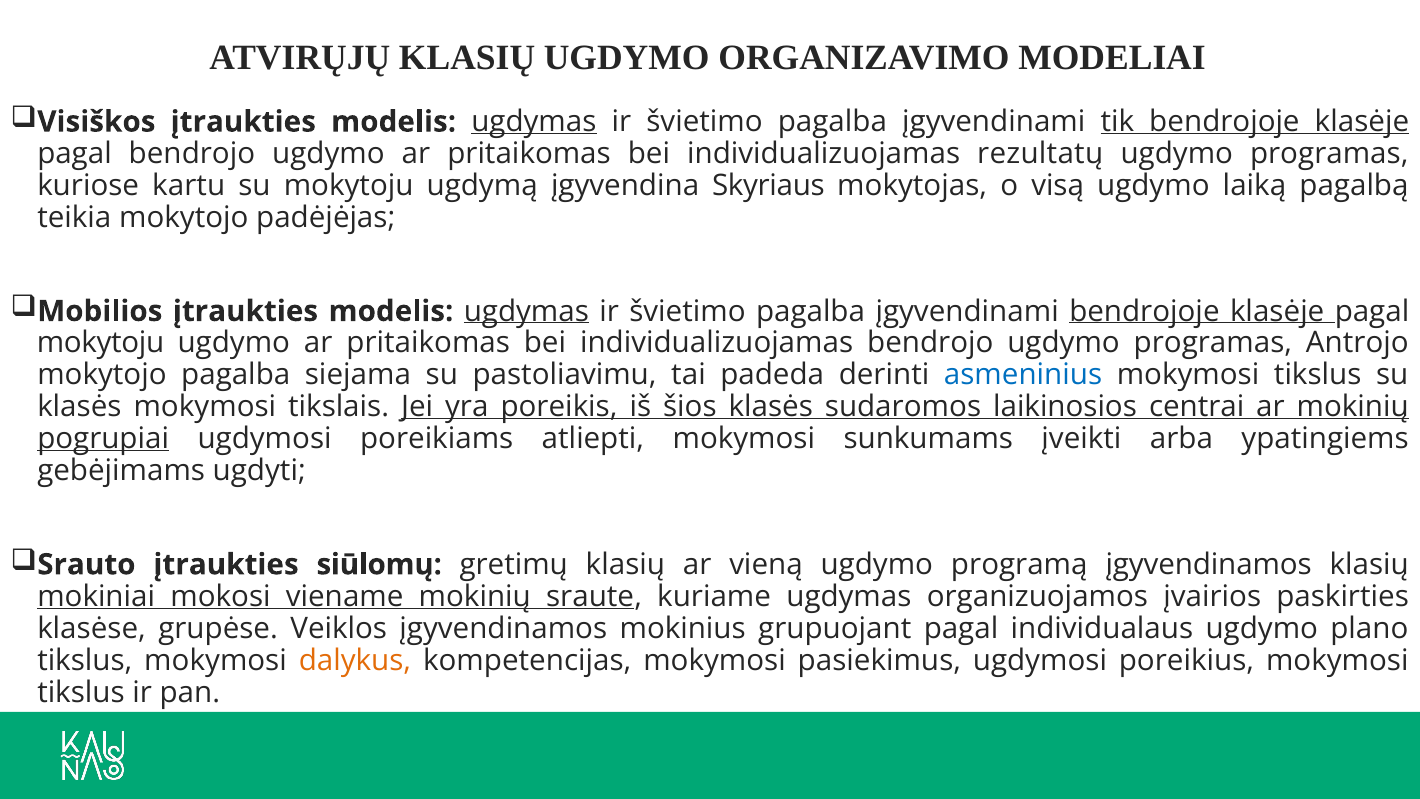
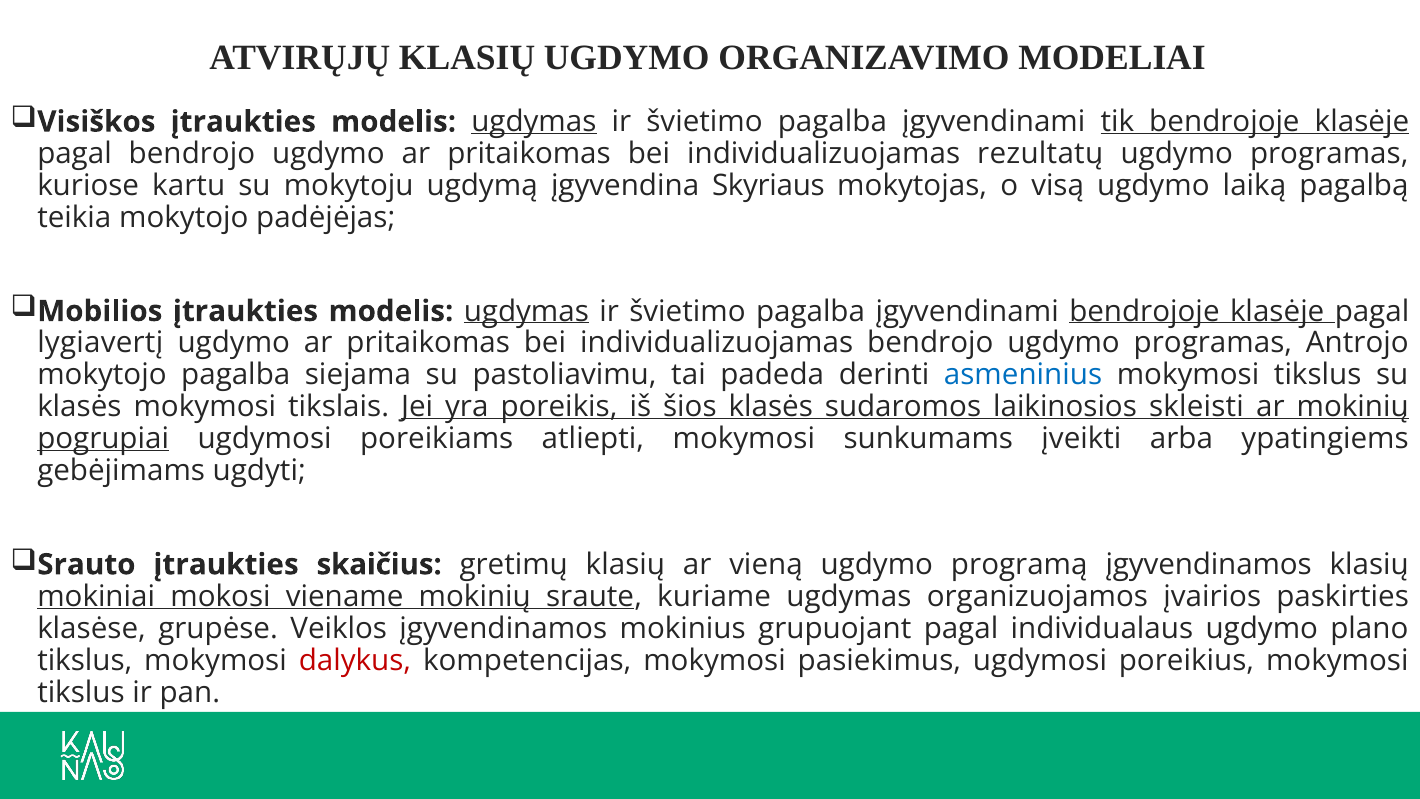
mokytoju: mokytoju -> lygiavertį (100, 343)
centrai: centrai -> skleisti (1196, 407)
siūlomų: siūlomų -> skaičius (379, 564)
dalykus colour: orange -> red (355, 660)
